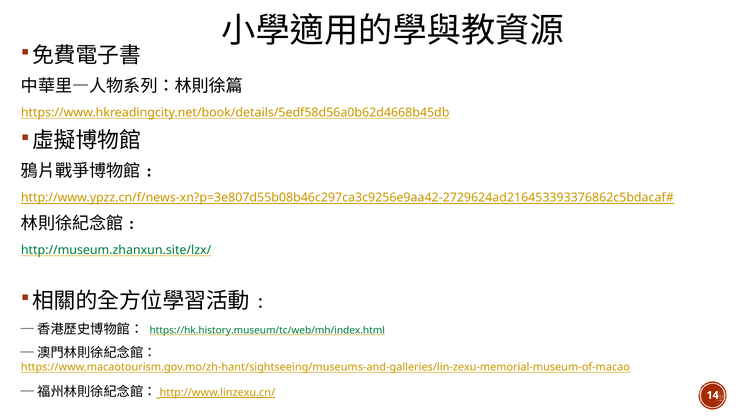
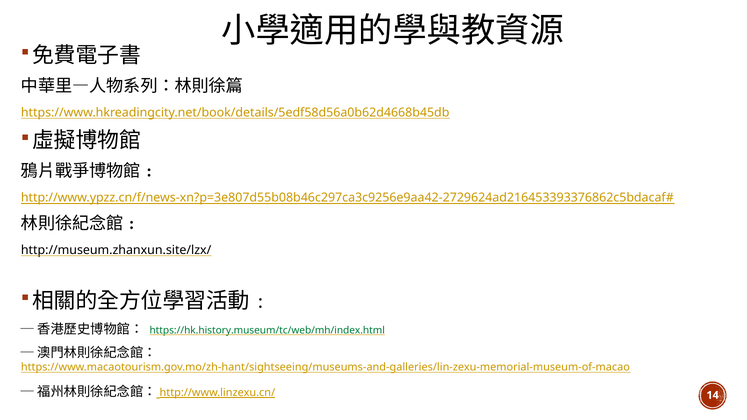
http://museum.zhanxun.site/lzx/ colour: green -> black (116, 250)
